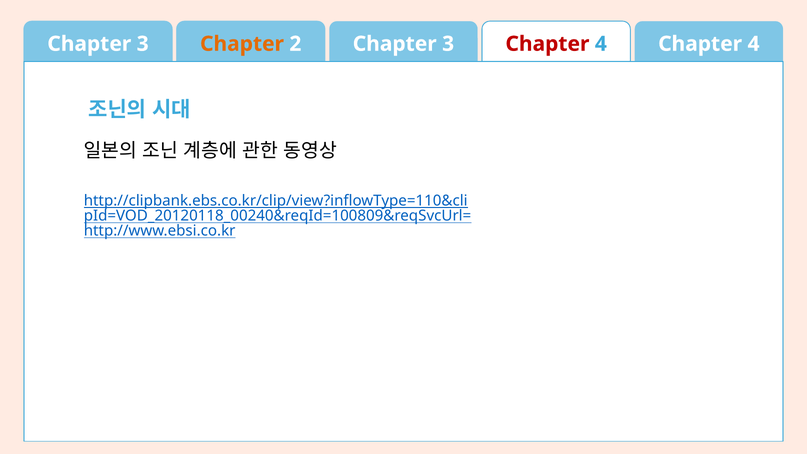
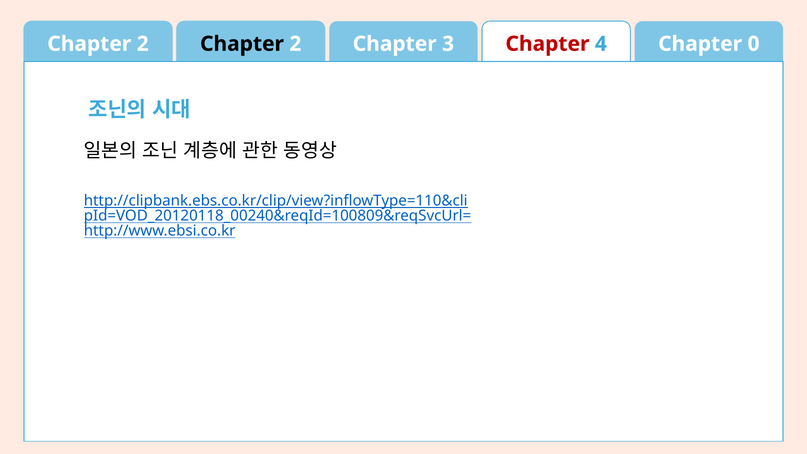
3: 3 -> 2 (143, 44)
Chapter colour: orange -> black (242, 44)
4 Chapter 4: 4 -> 0 (754, 44)
